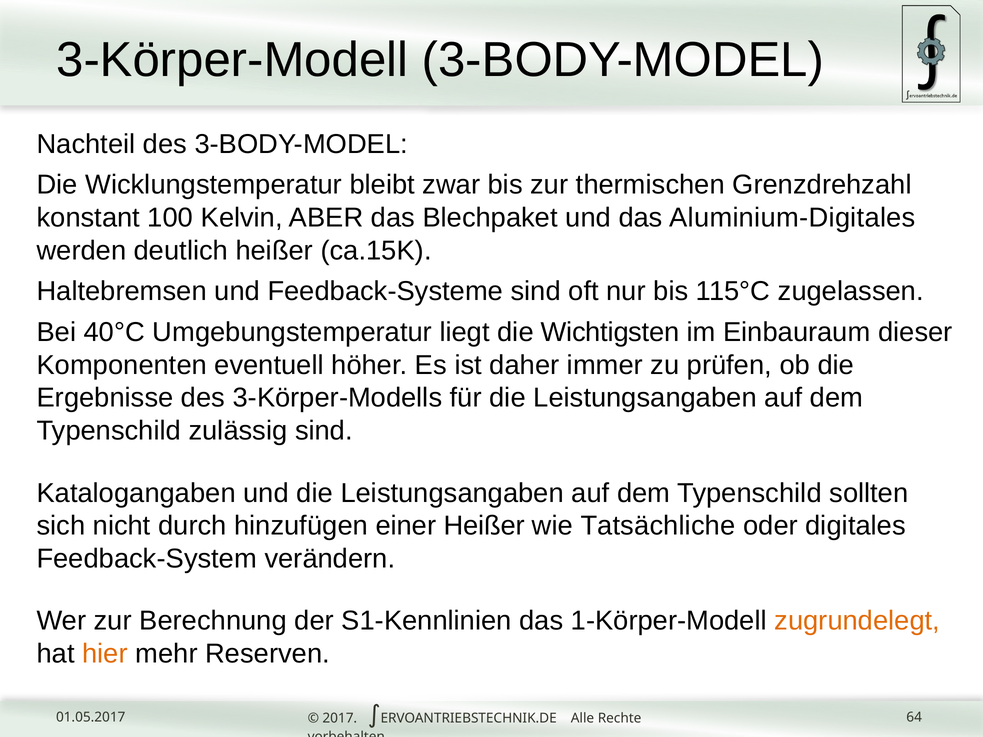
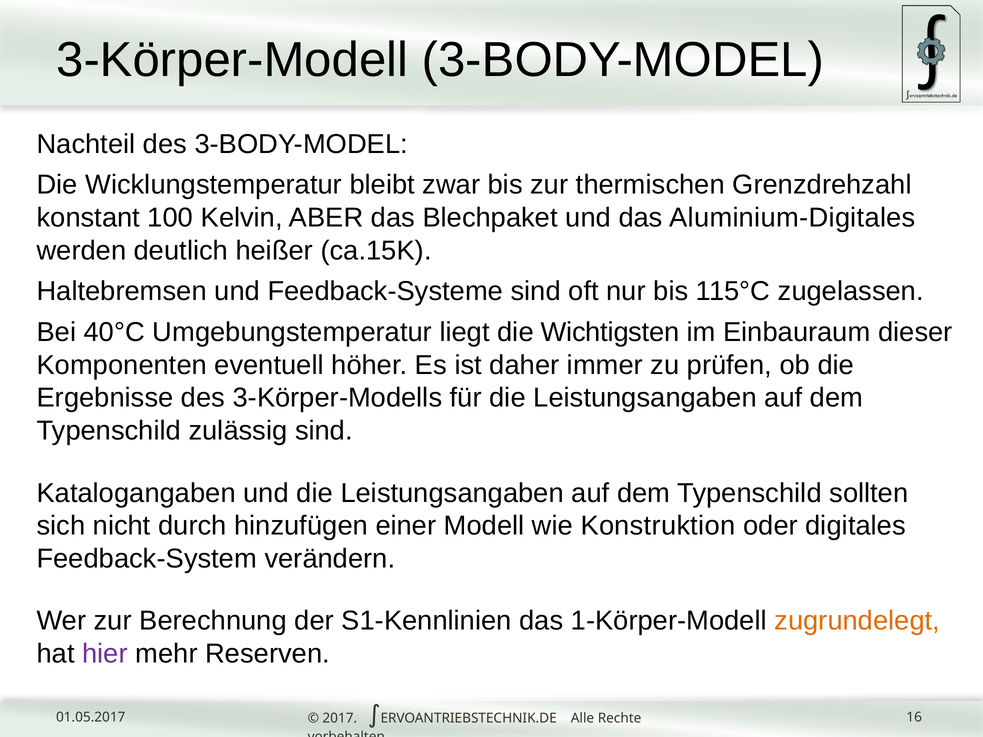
einer Heißer: Heißer -> Modell (484, 526)
Tatsächliche: Tatsächliche -> Konstruktion (658, 526)
hier colour: orange -> purple (105, 654)
64: 64 -> 16 (914, 718)
